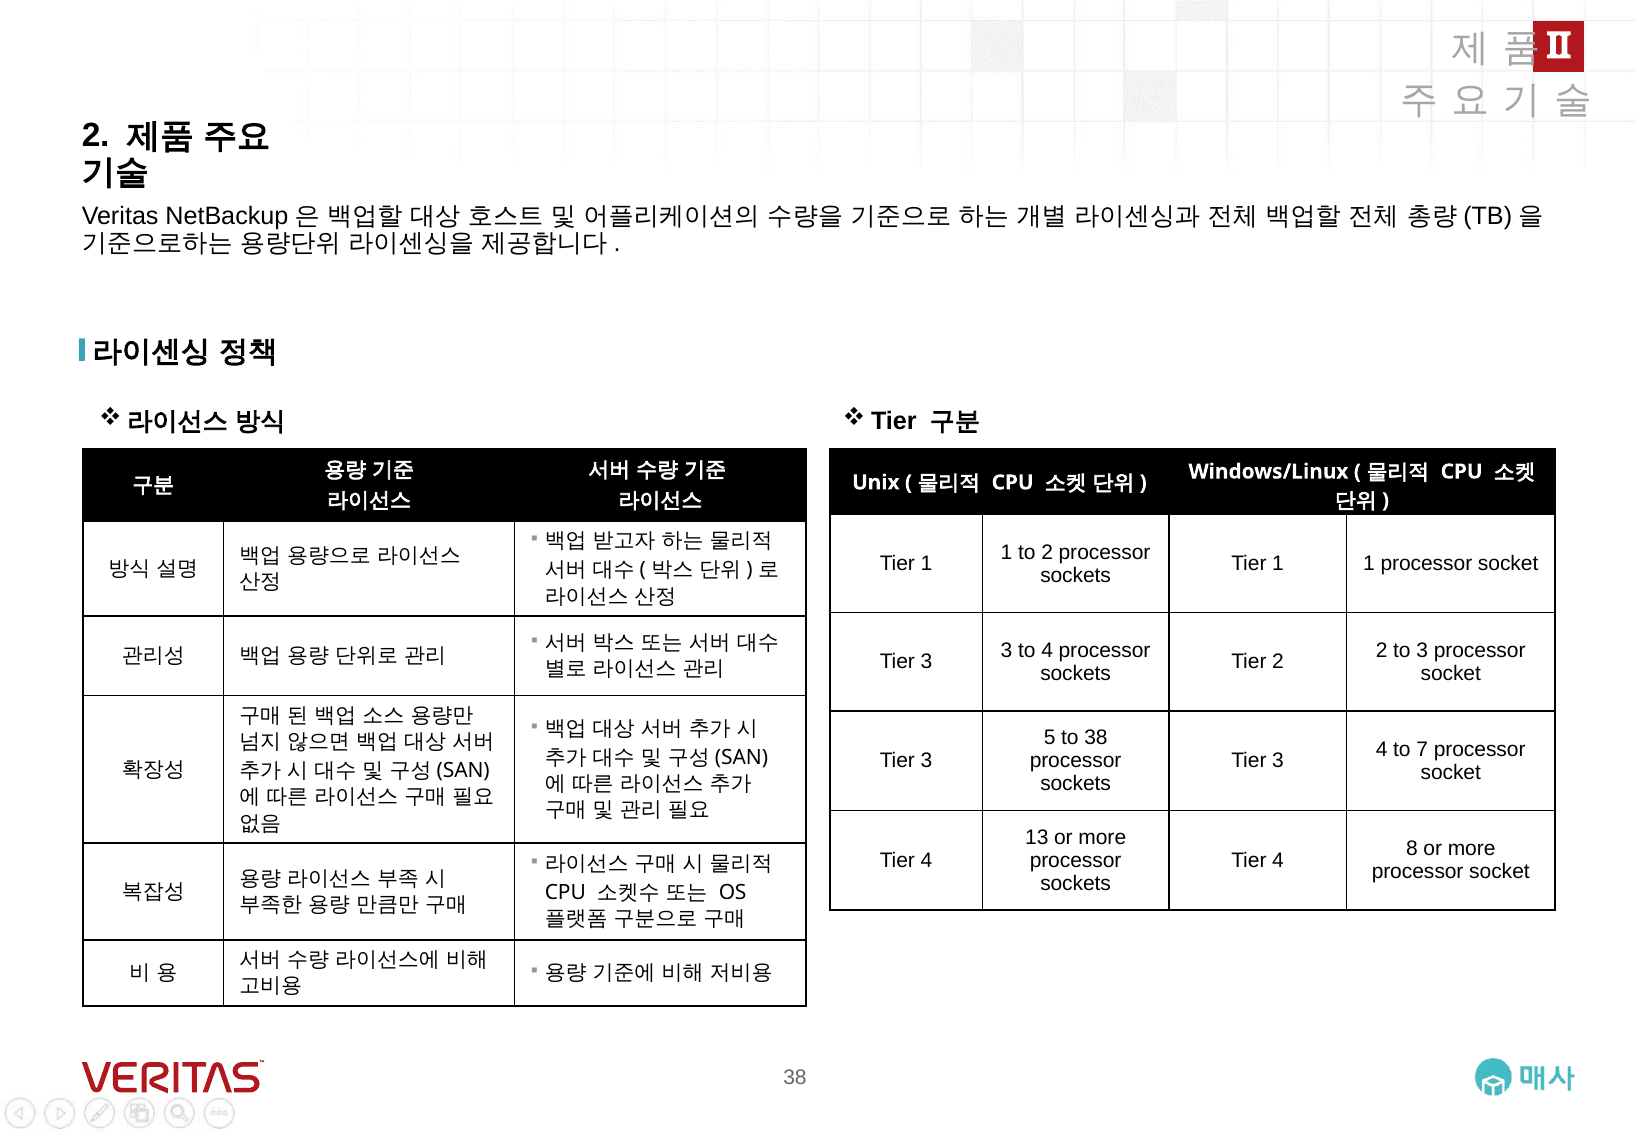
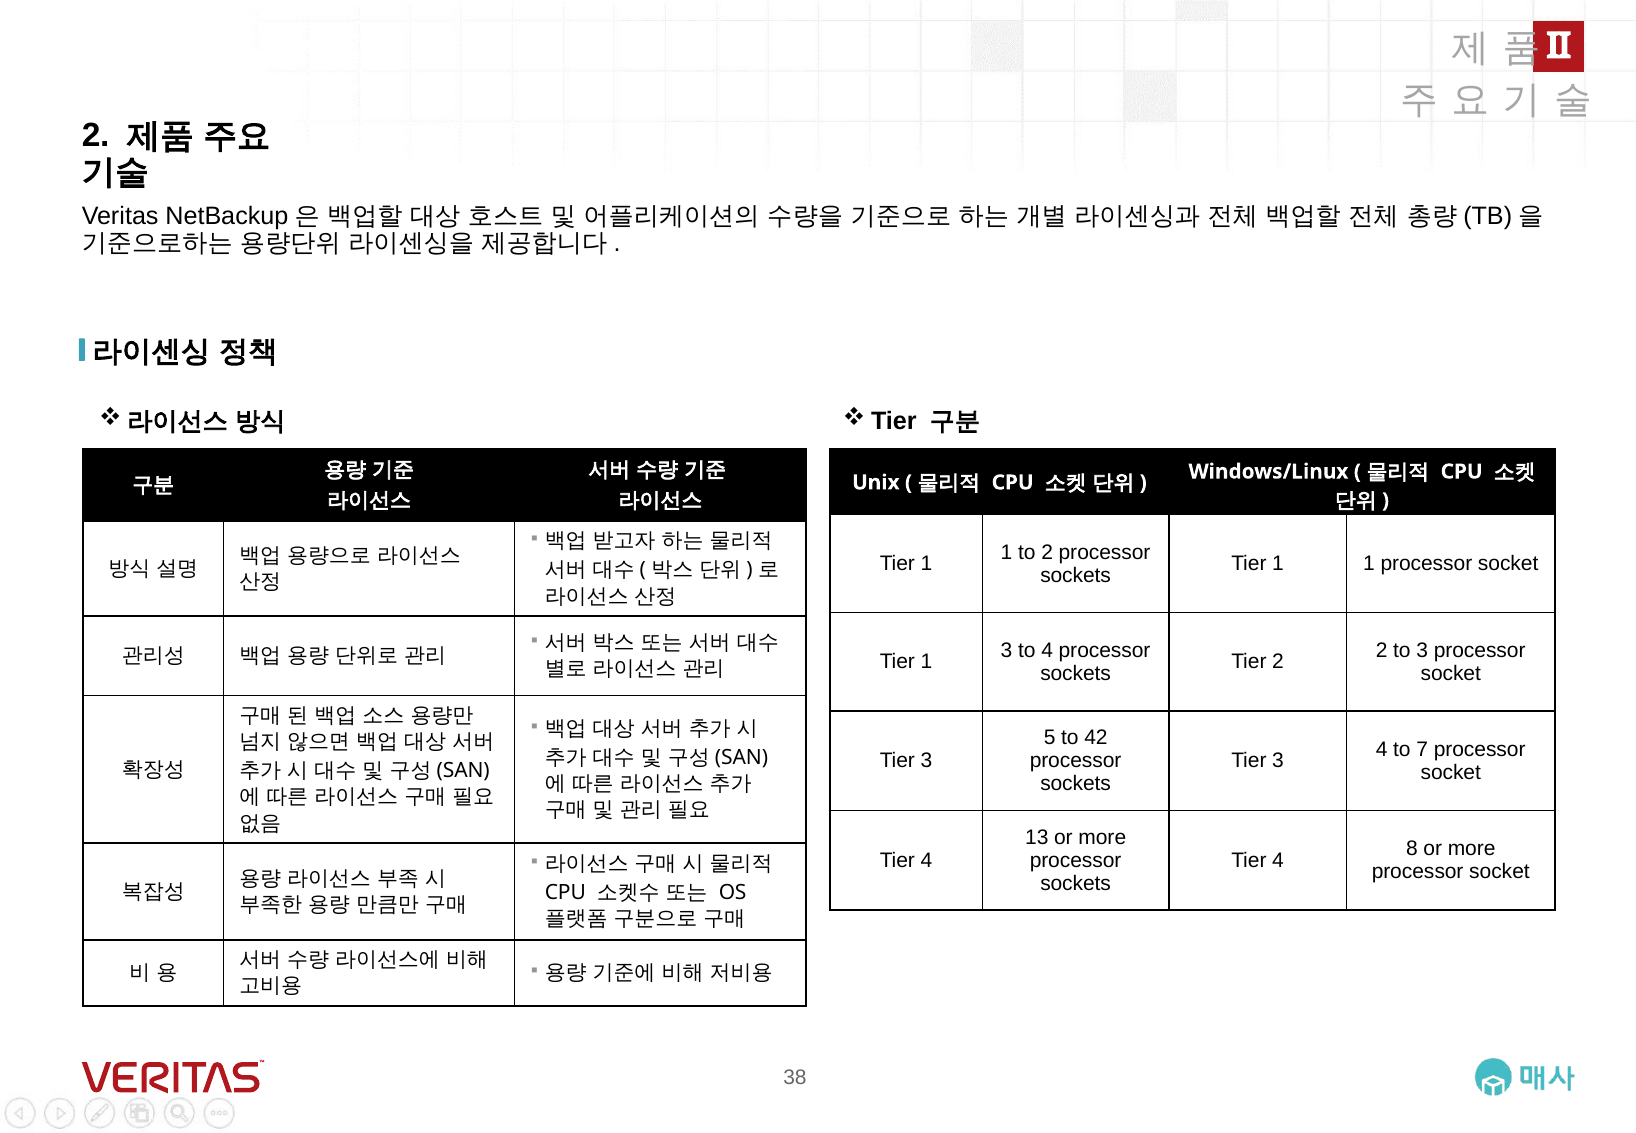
3: 3 -> 1 (926, 662)
to 38: 38 -> 42 (1096, 737)
